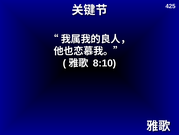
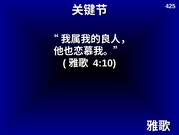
8:10: 8:10 -> 4:10 (105, 63)
